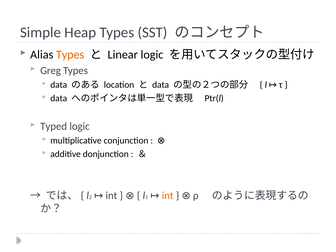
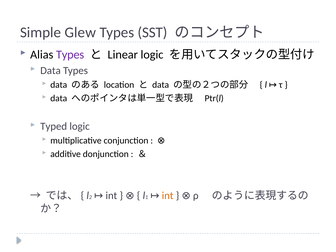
Heap: Heap -> Glew (80, 32)
Types colour: orange -> purple (70, 55)
Greg: Greg -> Data (50, 71)
